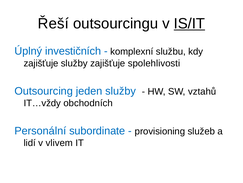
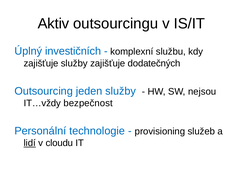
Řeší: Řeší -> Aktiv (53, 24)
IS/IT underline: present -> none (189, 24)
spolehlivosti: spolehlivosti -> dodatečných (154, 63)
vztahů: vztahů -> nejsou (202, 91)
obchodních: obchodních -> bezpečnost (88, 103)
subordinate: subordinate -> technologie (97, 130)
lidí underline: none -> present (30, 142)
vlivem: vlivem -> cloudu (59, 142)
